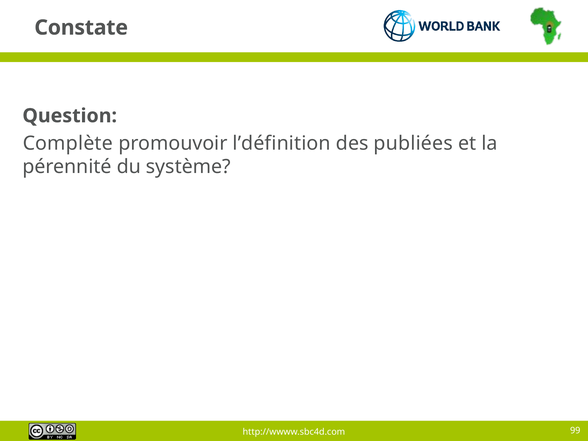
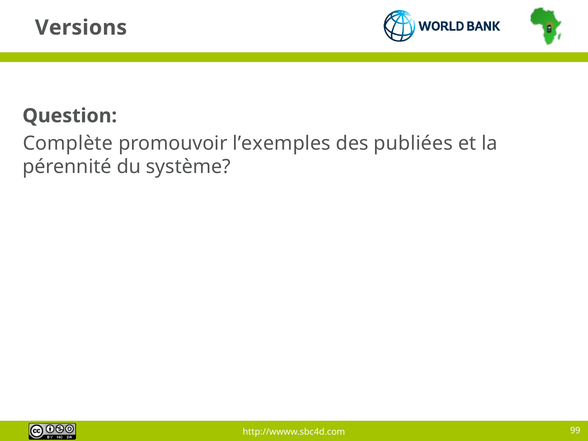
Constate: Constate -> Versions (81, 28)
l’définition: l’définition -> l’exemples (282, 143)
